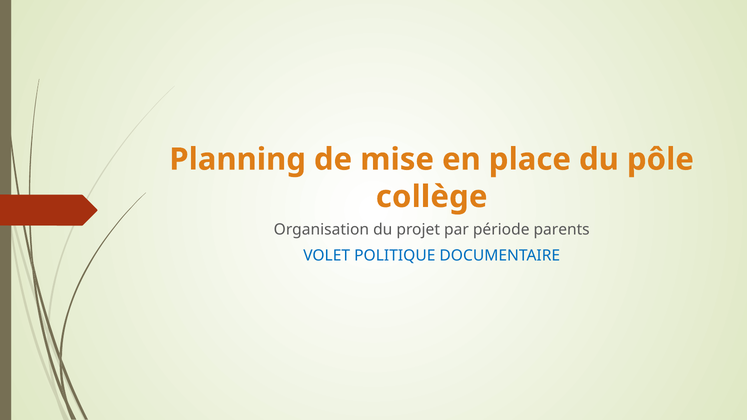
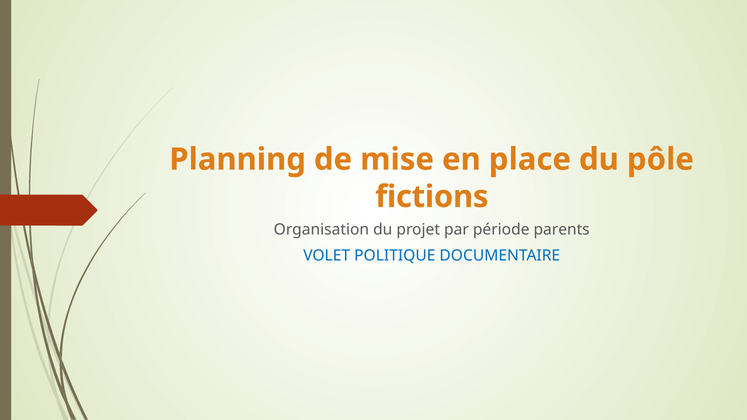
collège: collège -> fictions (432, 197)
